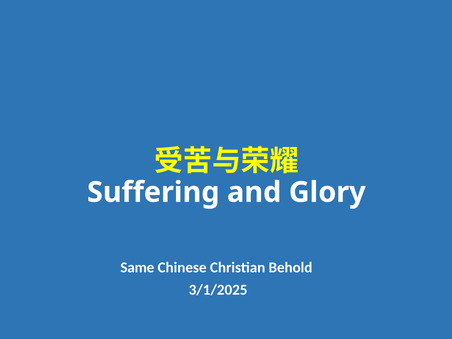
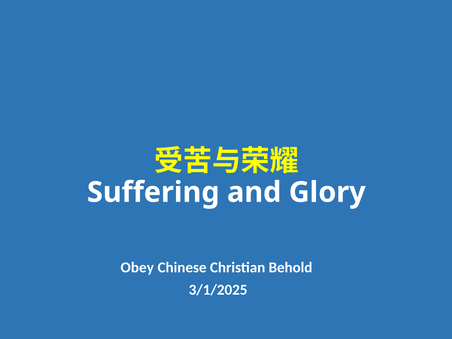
Same: Same -> Obey (137, 267)
